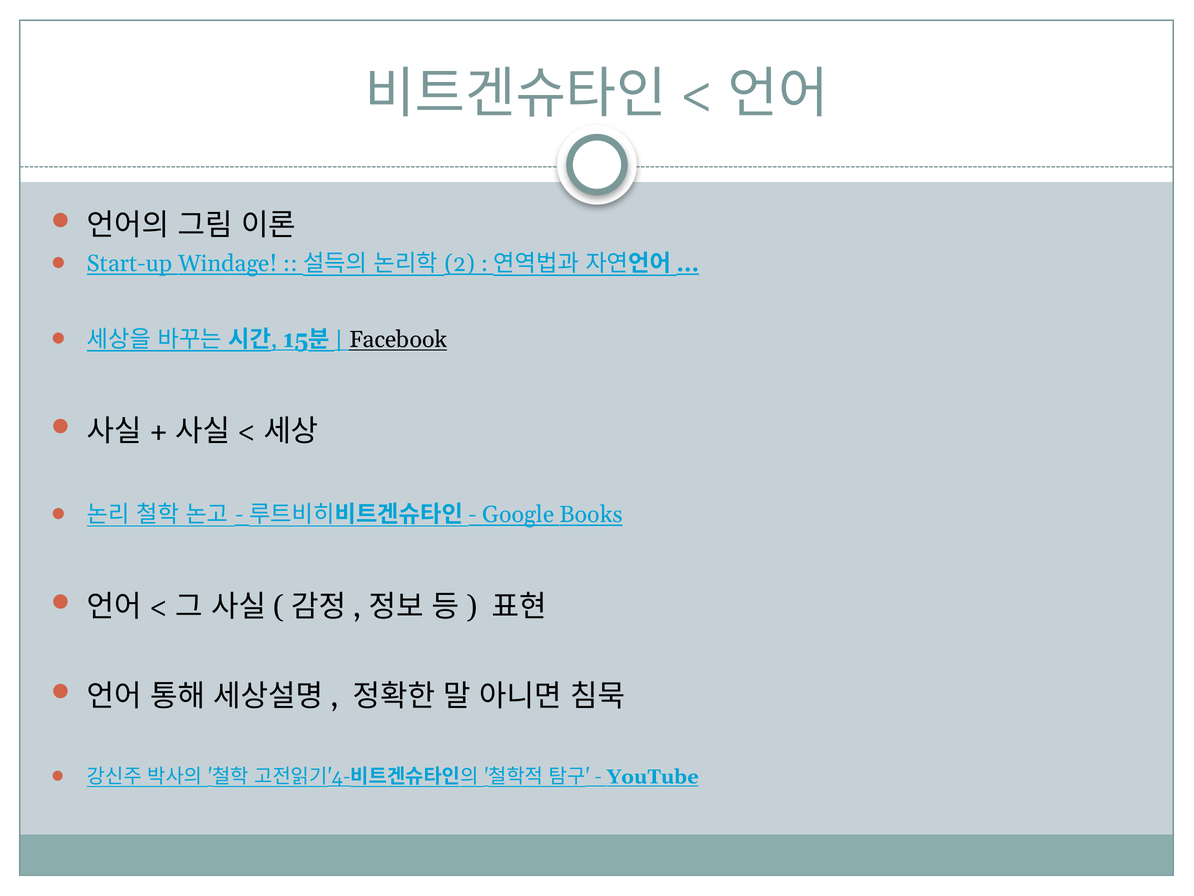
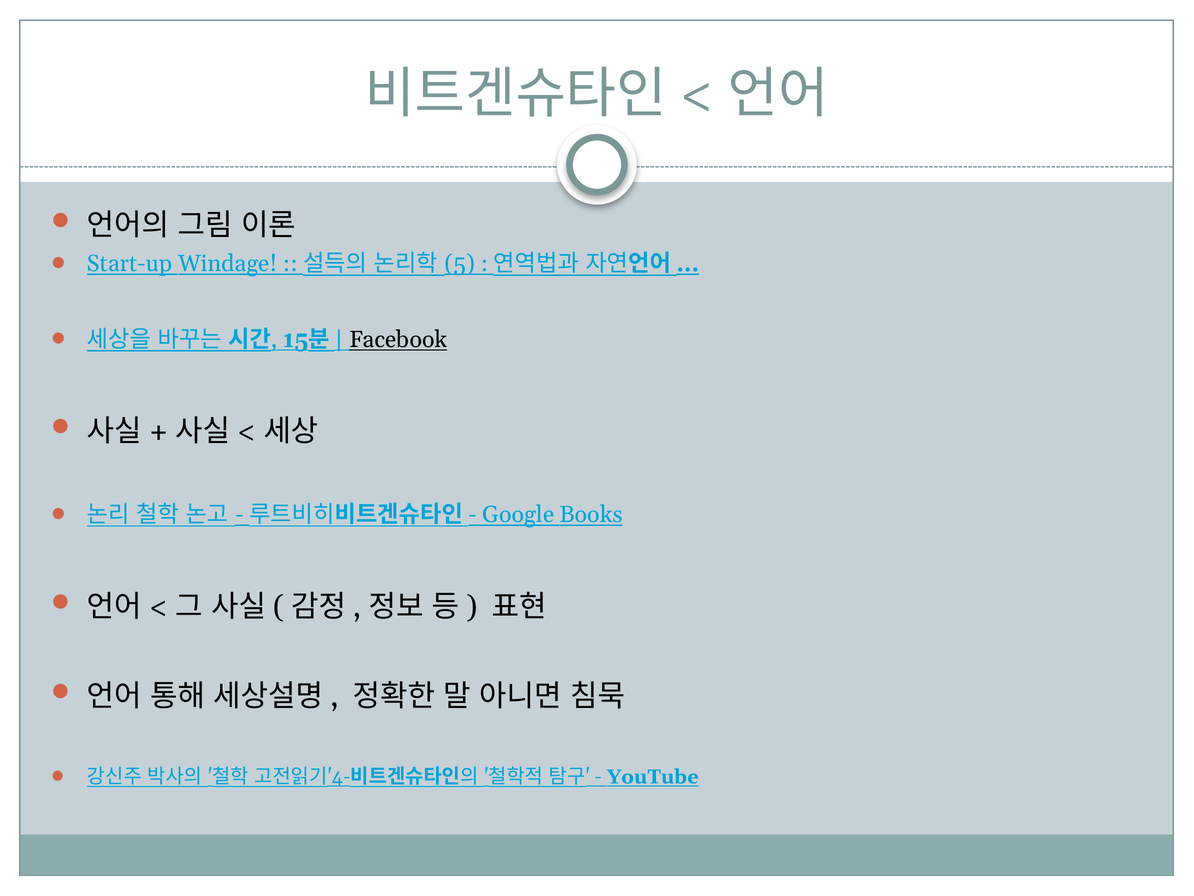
2: 2 -> 5 (460, 264)
